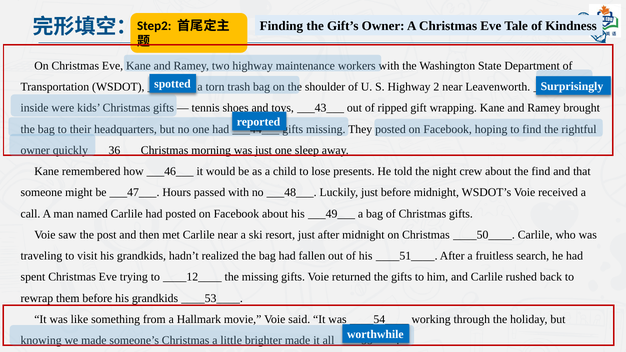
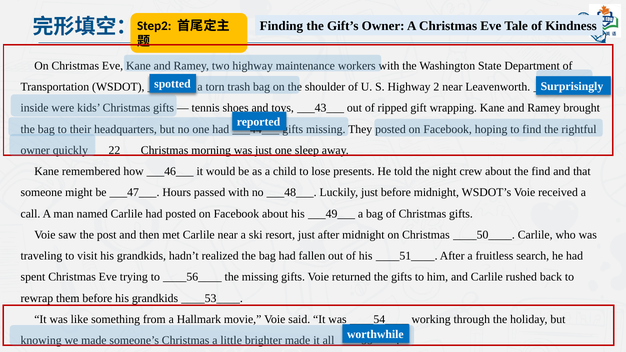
___36___: ___36___ -> ___22___ (114, 150)
____12____: ____12____ -> ____56____ (192, 277)
